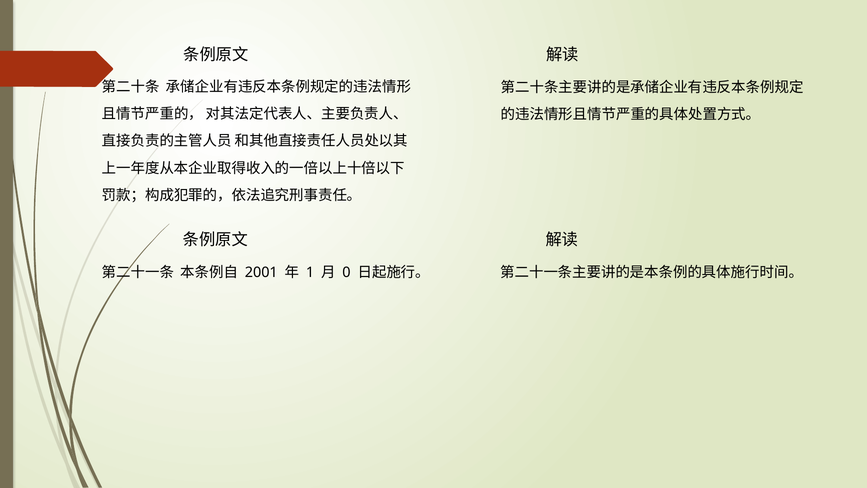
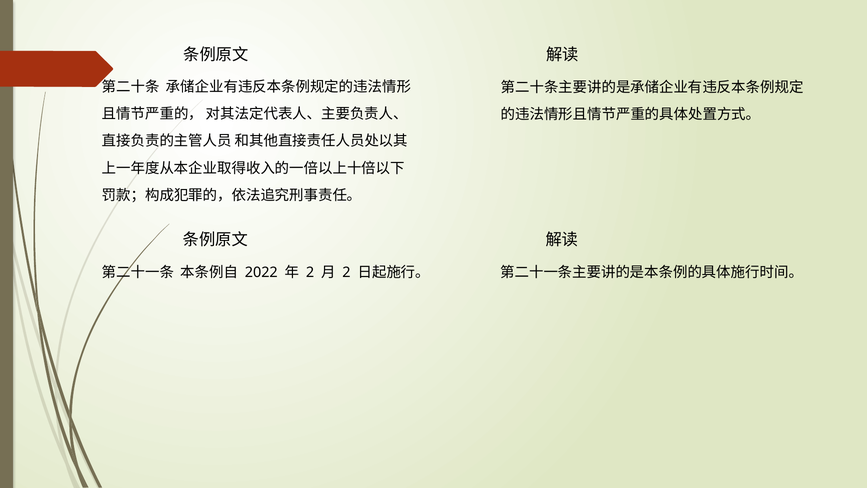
2001: 2001 -> 2022 (261, 272)
1: 1 -> 2 (310, 272)
0: 0 -> 2 (346, 272)
